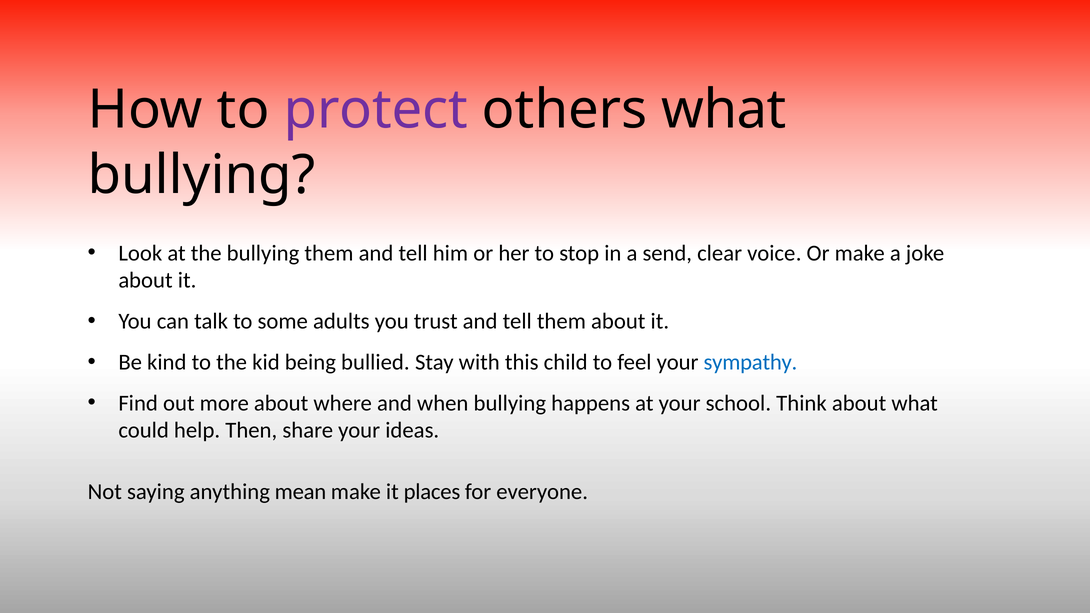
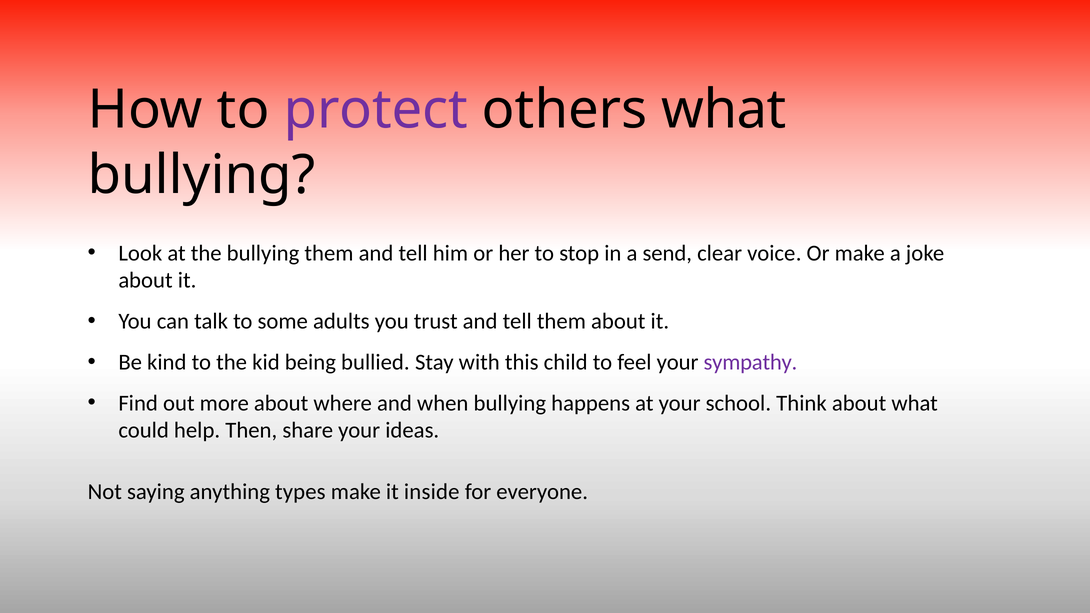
sympathy colour: blue -> purple (750, 362)
mean: mean -> types (300, 492)
places: places -> inside (432, 492)
